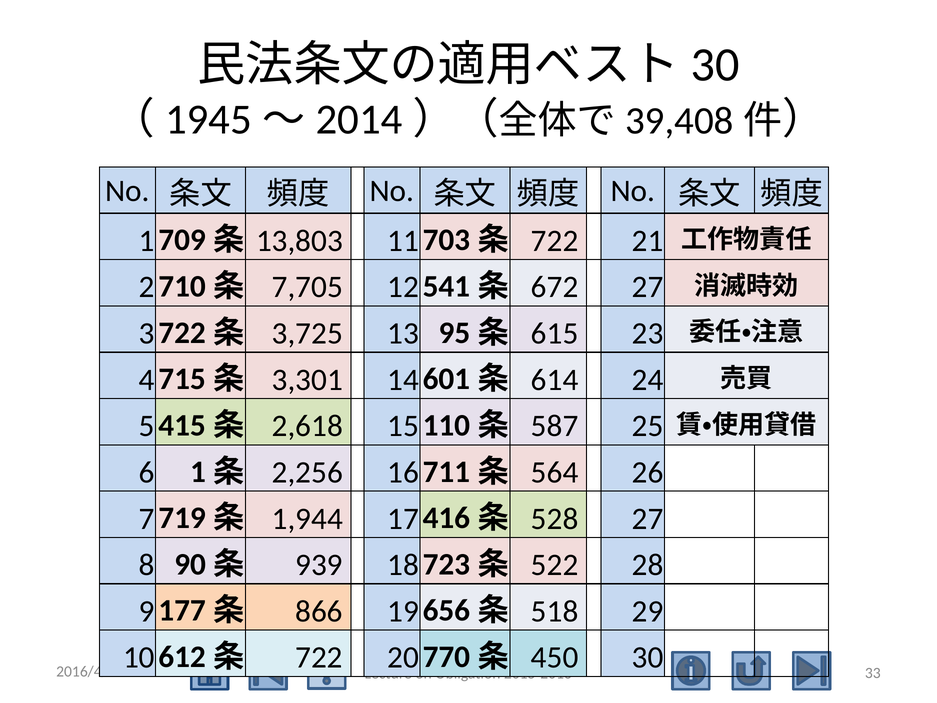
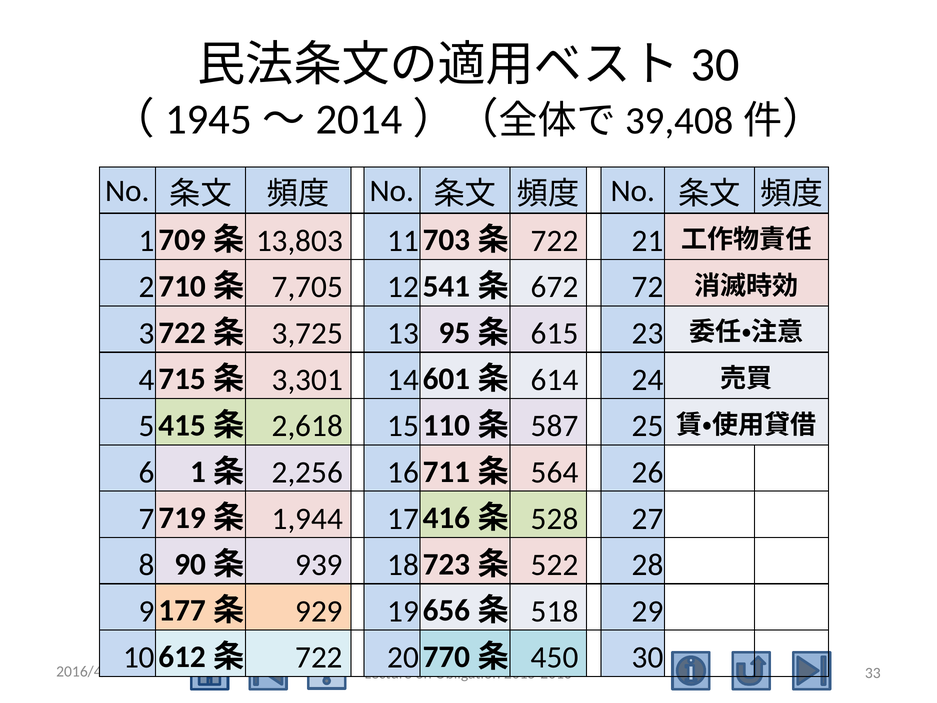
672 27: 27 -> 72 (648, 287)
866: 866 -> 929 (319, 611)
